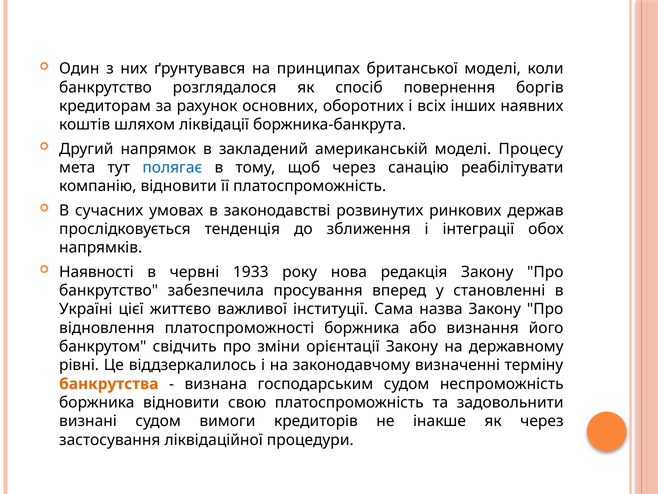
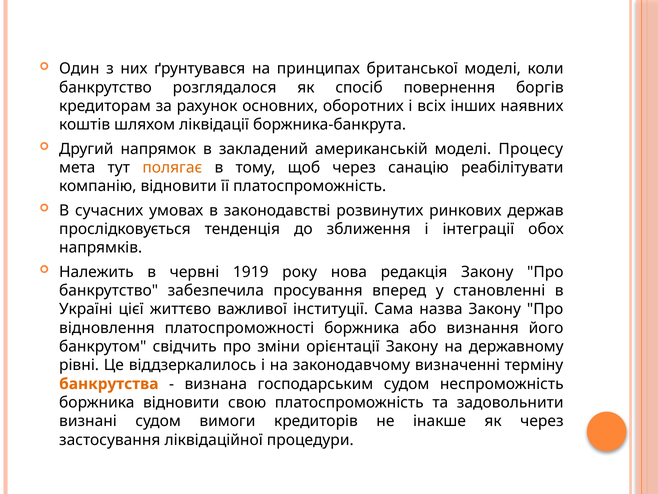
полягає colour: blue -> orange (172, 167)
Наявності: Наявності -> Належить (96, 272)
1933: 1933 -> 1919 (251, 272)
